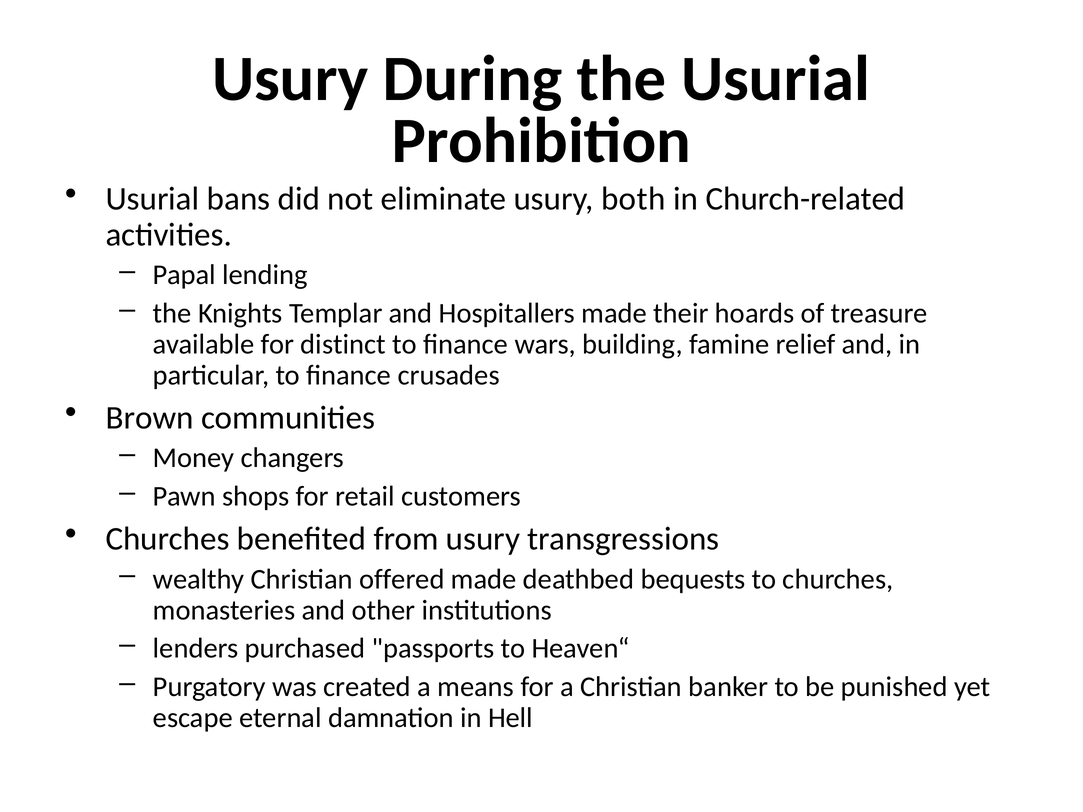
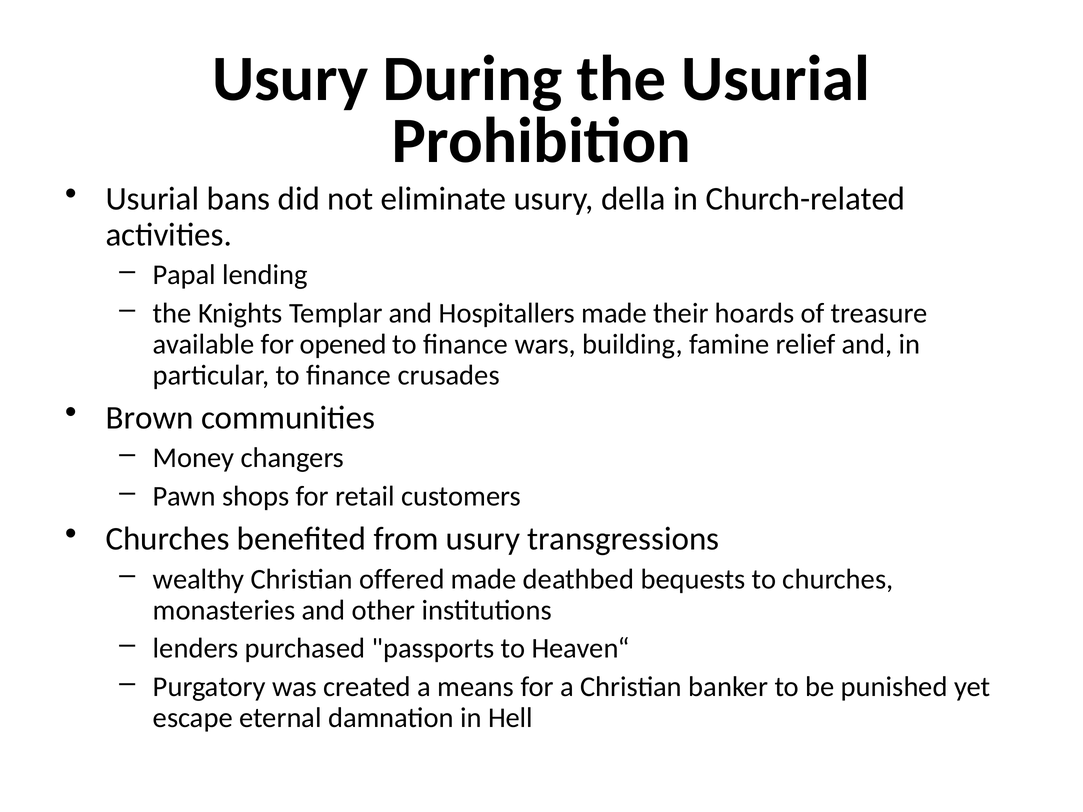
both: both -> della (633, 199)
distinct: distinct -> opened (343, 344)
